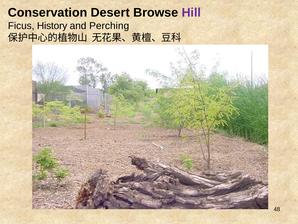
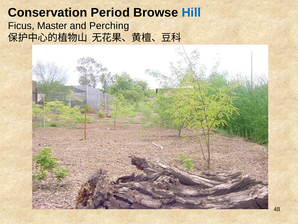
Desert: Desert -> Period (110, 13)
Hill colour: purple -> blue (191, 13)
History: History -> Master (52, 26)
